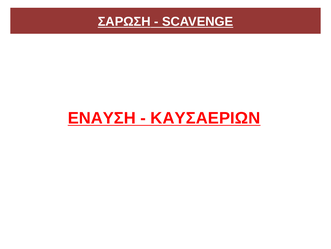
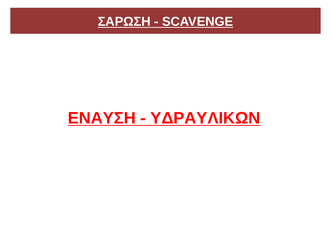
ΚΑΥΣΑΕΡΙΩΝ: ΚΑΥΣΑΕΡΙΩΝ -> ΥΔΡΑΥΛΙΚΩΝ (205, 118)
